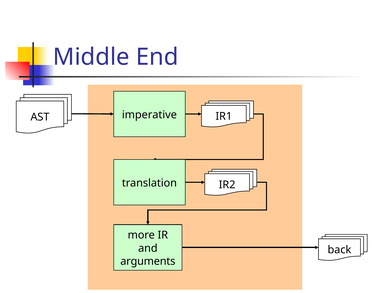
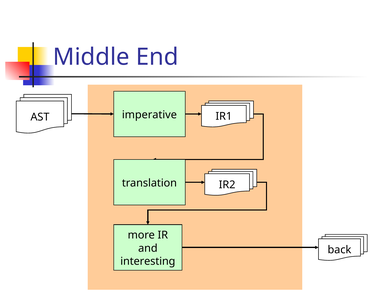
arguments: arguments -> interesting (148, 261)
